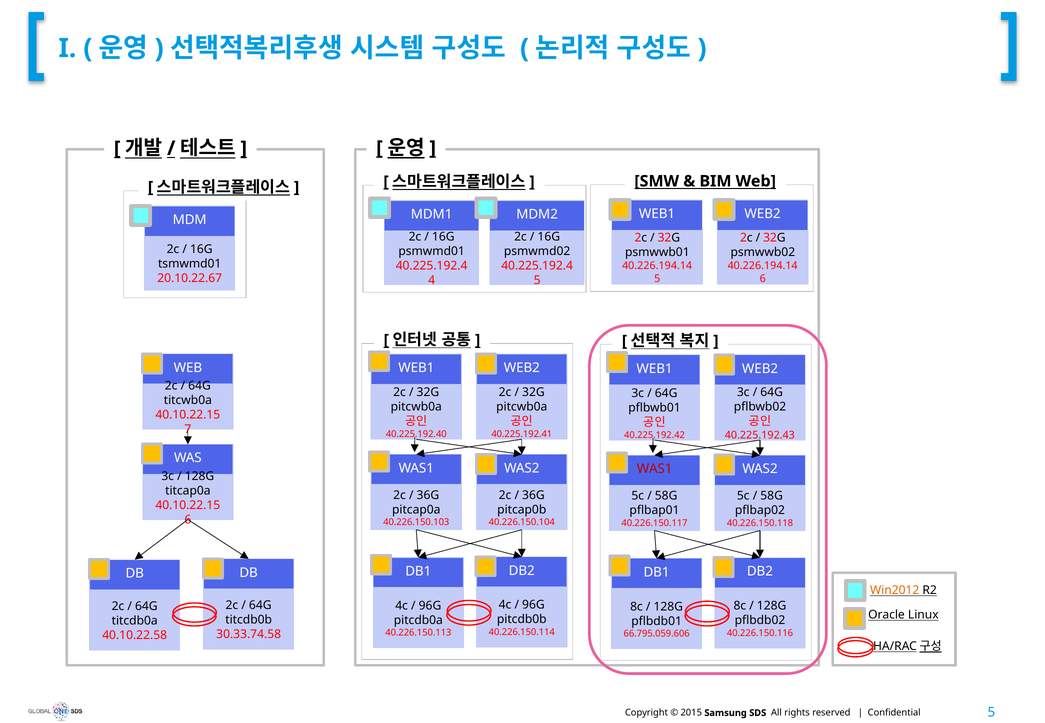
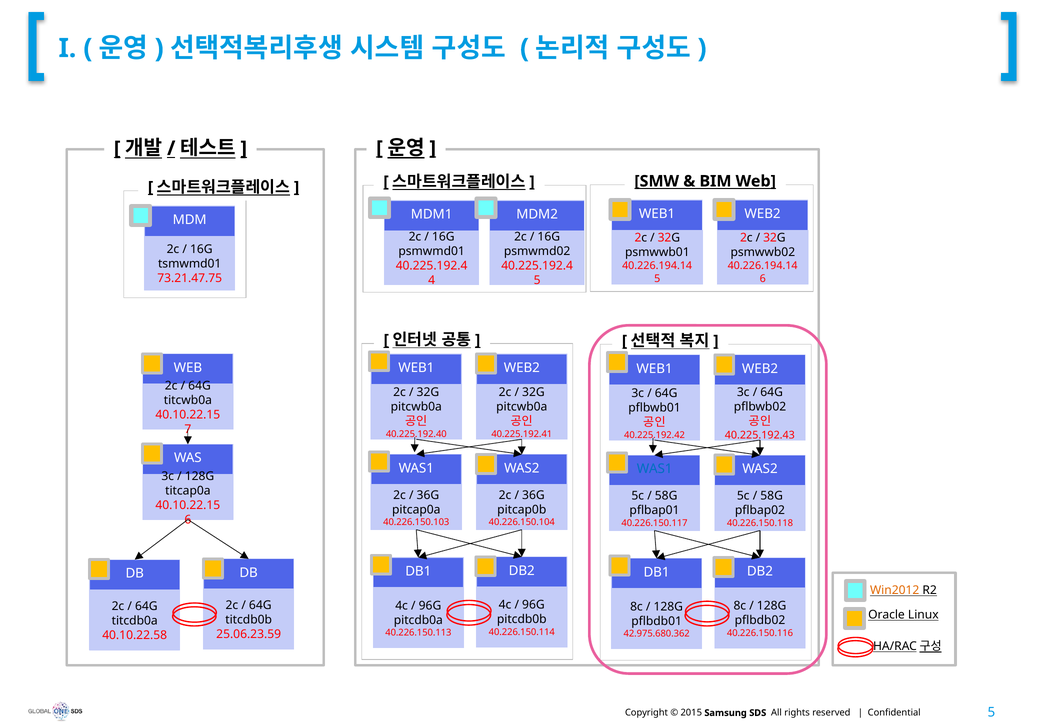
20.10.22.67: 20.10.22.67 -> 73.21.47.75 (190, 279)
WAS1 colour: red -> blue (655, 469)
30.33.74.58: 30.33.74.58 -> 25.06.23.59 (249, 635)
66.795.059.606: 66.795.059.606 -> 42.975.680.362 (657, 634)
